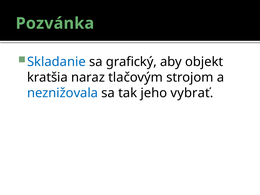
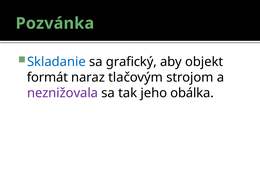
kratšia: kratšia -> formát (47, 77)
neznižovala colour: blue -> purple (63, 93)
vybrať: vybrať -> obálka (192, 93)
